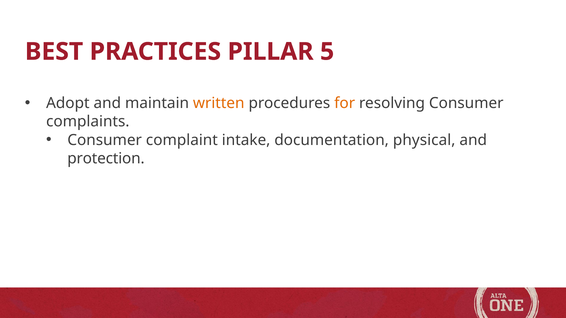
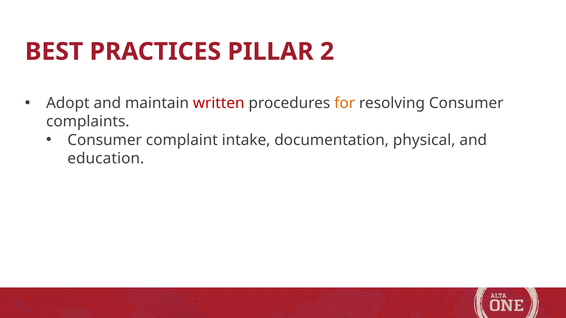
5: 5 -> 2 (327, 52)
written colour: orange -> red (219, 103)
protection: protection -> education (106, 159)
